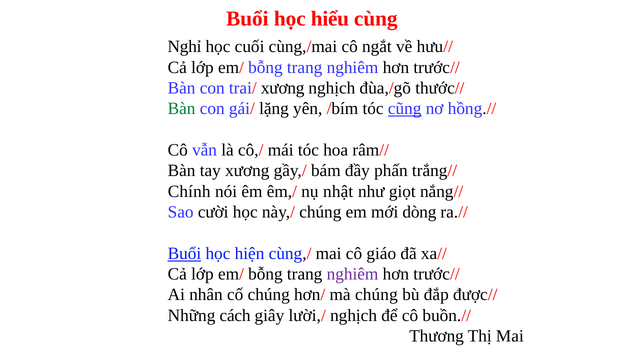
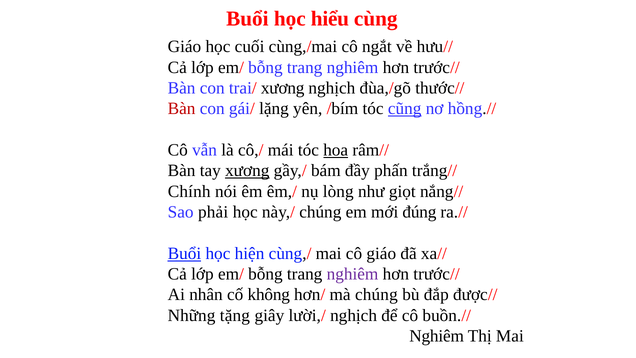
Nghỉ: Nghỉ -> Giáo (184, 47)
Bàn colour: green -> red (182, 109)
hoa underline: none -> present (336, 150)
xương underline: none -> present (247, 171)
nhật: nhật -> lòng (338, 191)
cười: cười -> phải (213, 212)
dòng: dòng -> đúng (419, 212)
cố chúng: chúng -> không (269, 295)
cách: cách -> tặng (235, 315)
Thương: Thương -> Nghiêm (437, 336)
